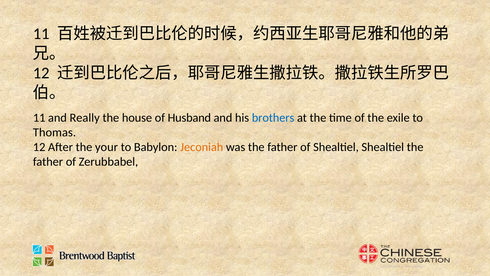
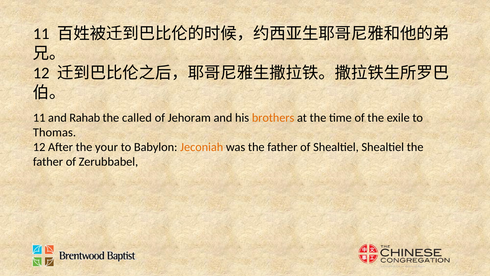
Really: Really -> Rahab (85, 118)
house: house -> called (137, 118)
Husband: Husband -> Jehoram (189, 118)
brothers colour: blue -> orange (273, 118)
